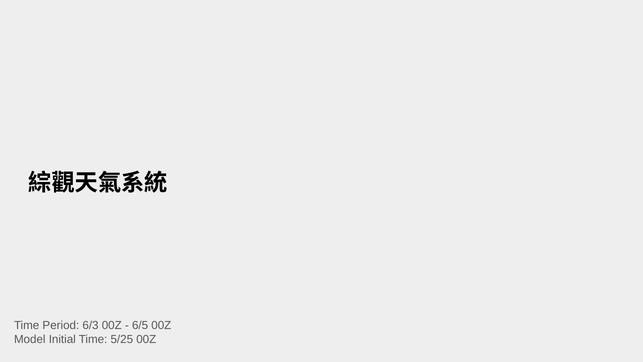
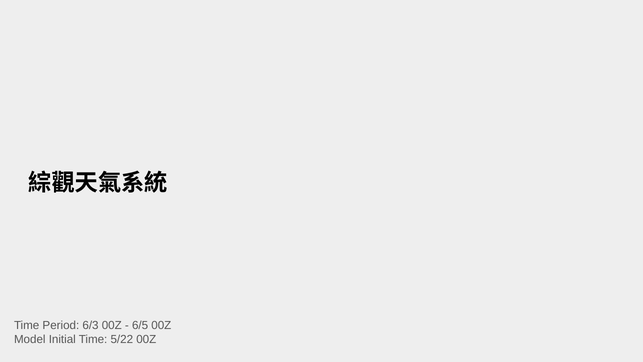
5/25: 5/25 -> 5/22 (122, 339)
